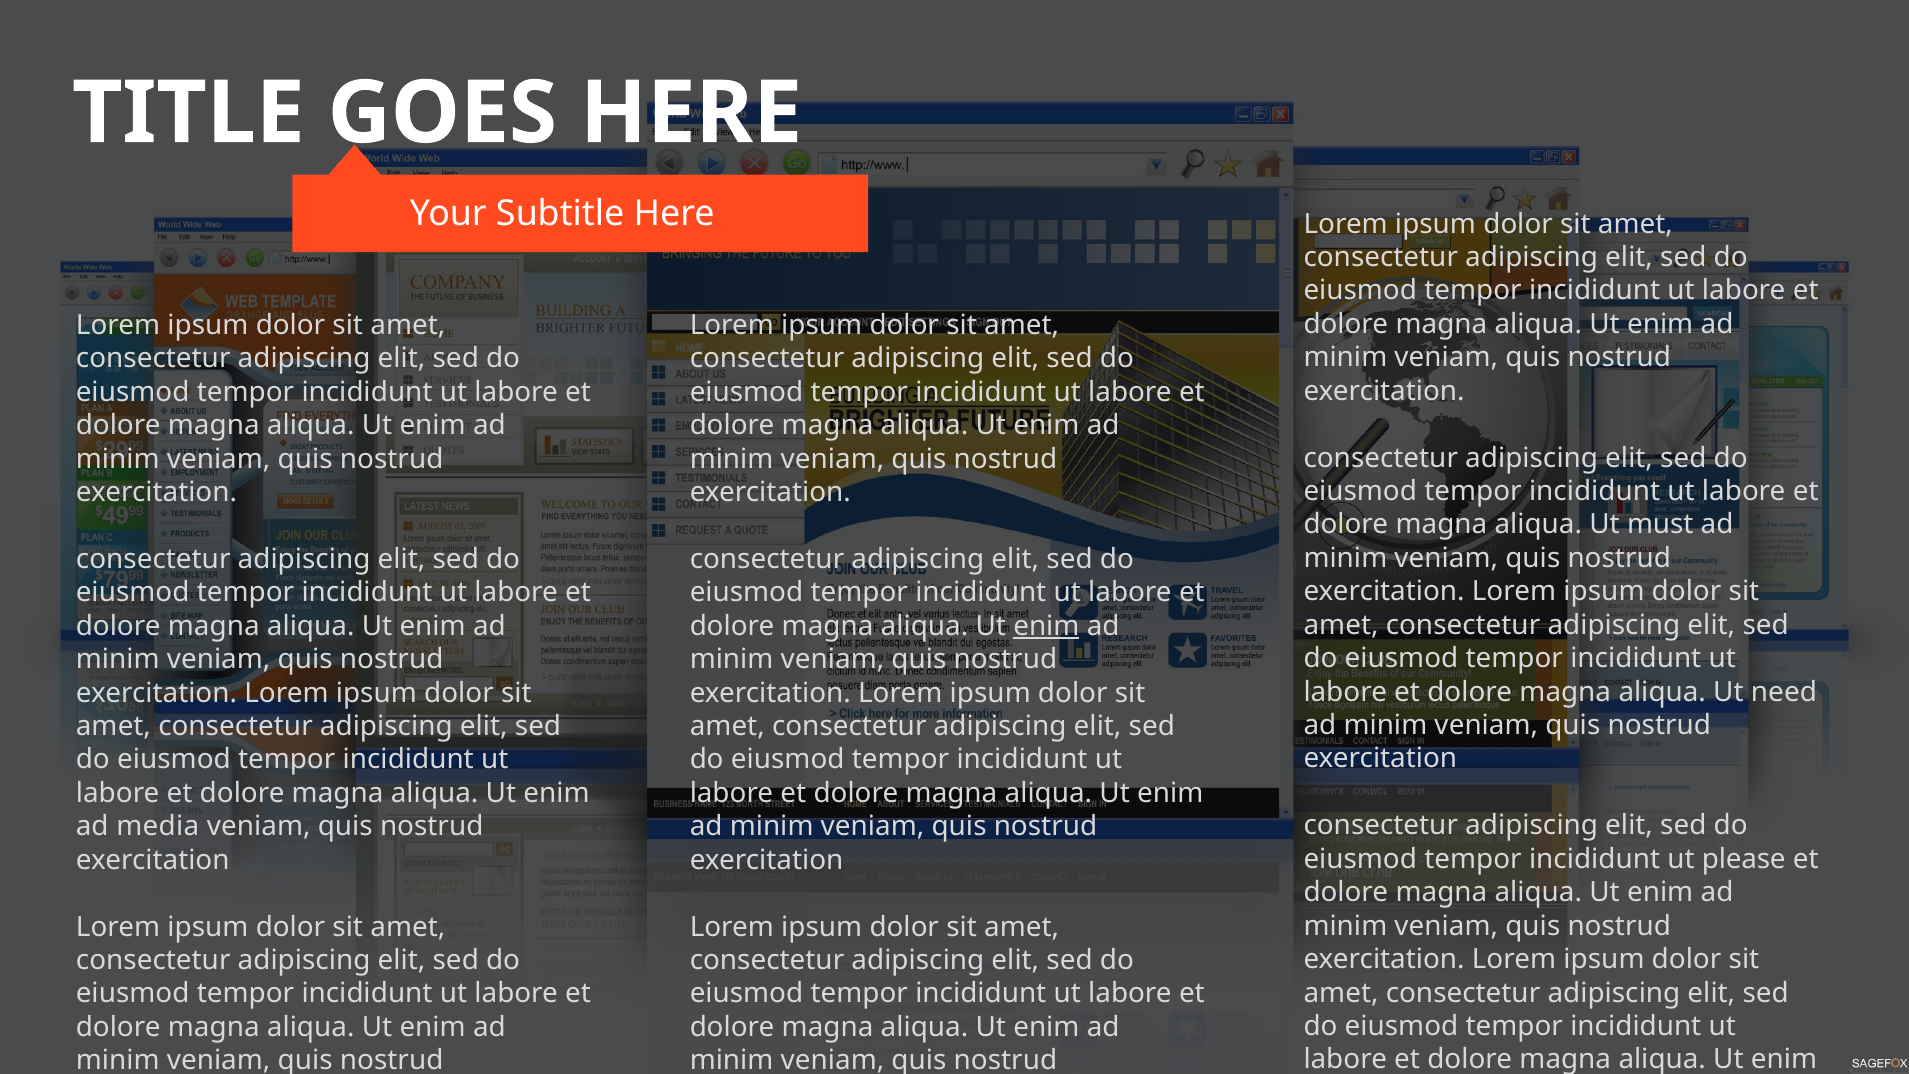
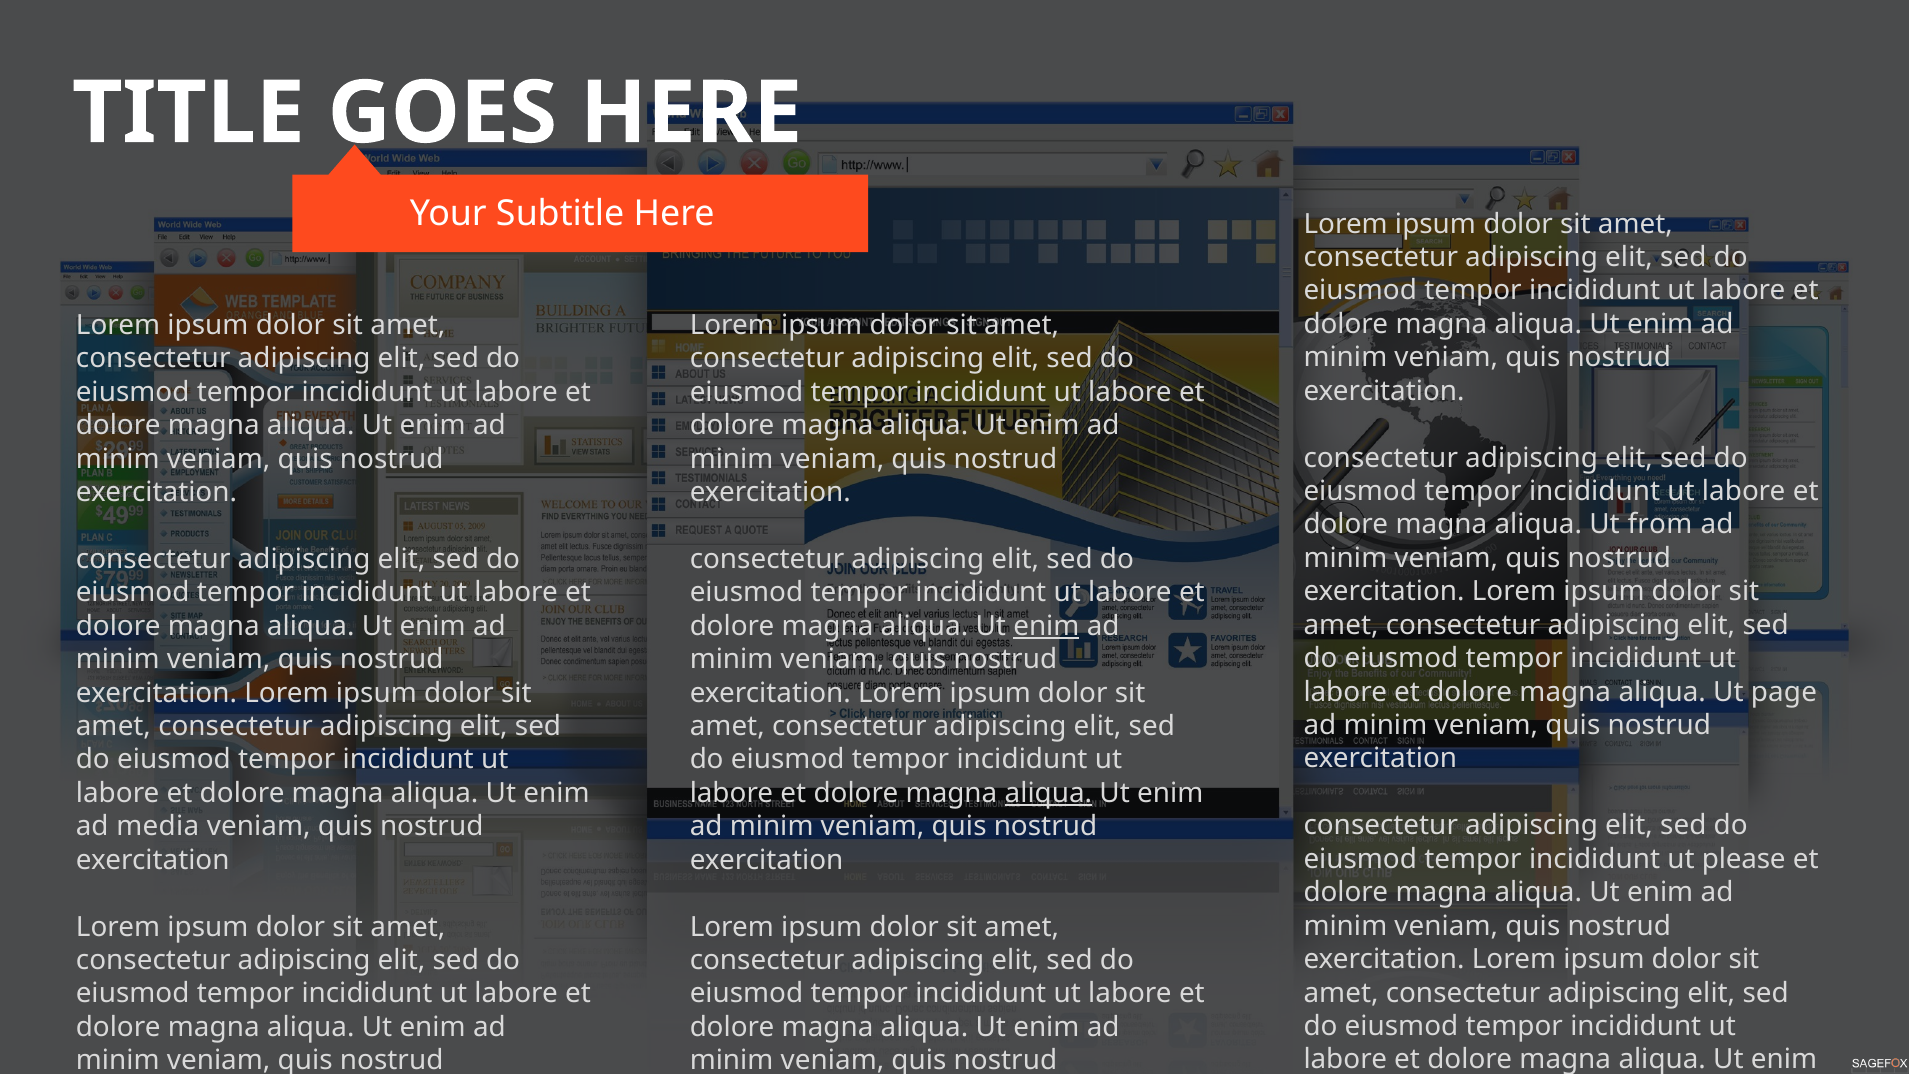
must: must -> from (1660, 525)
need: need -> page (1784, 692)
aliqua underline: none -> present (1048, 793)
